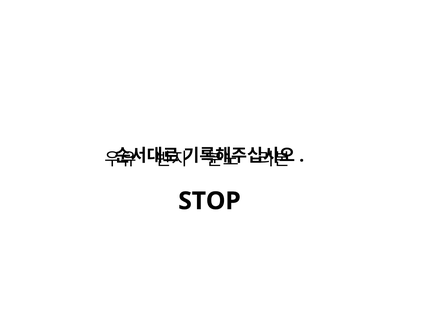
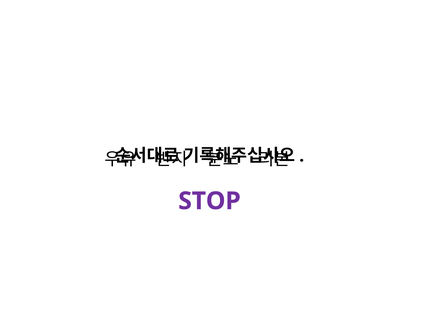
STOP colour: black -> purple (209, 201)
